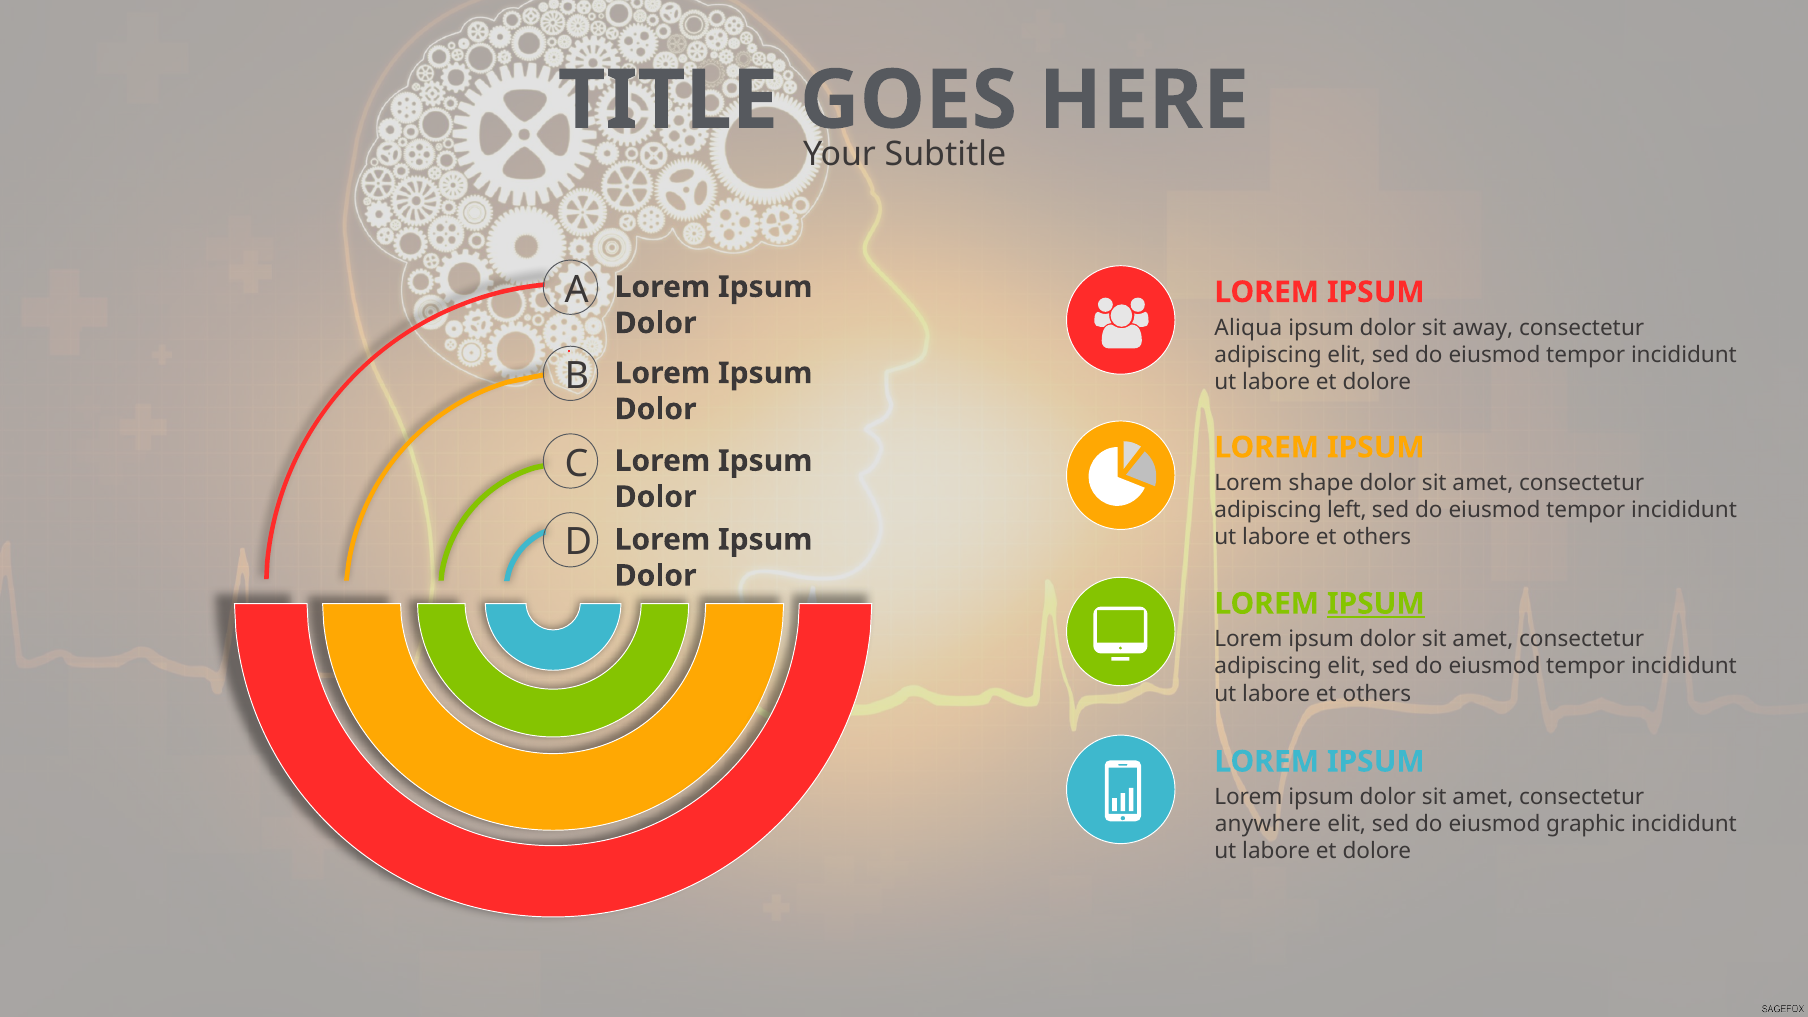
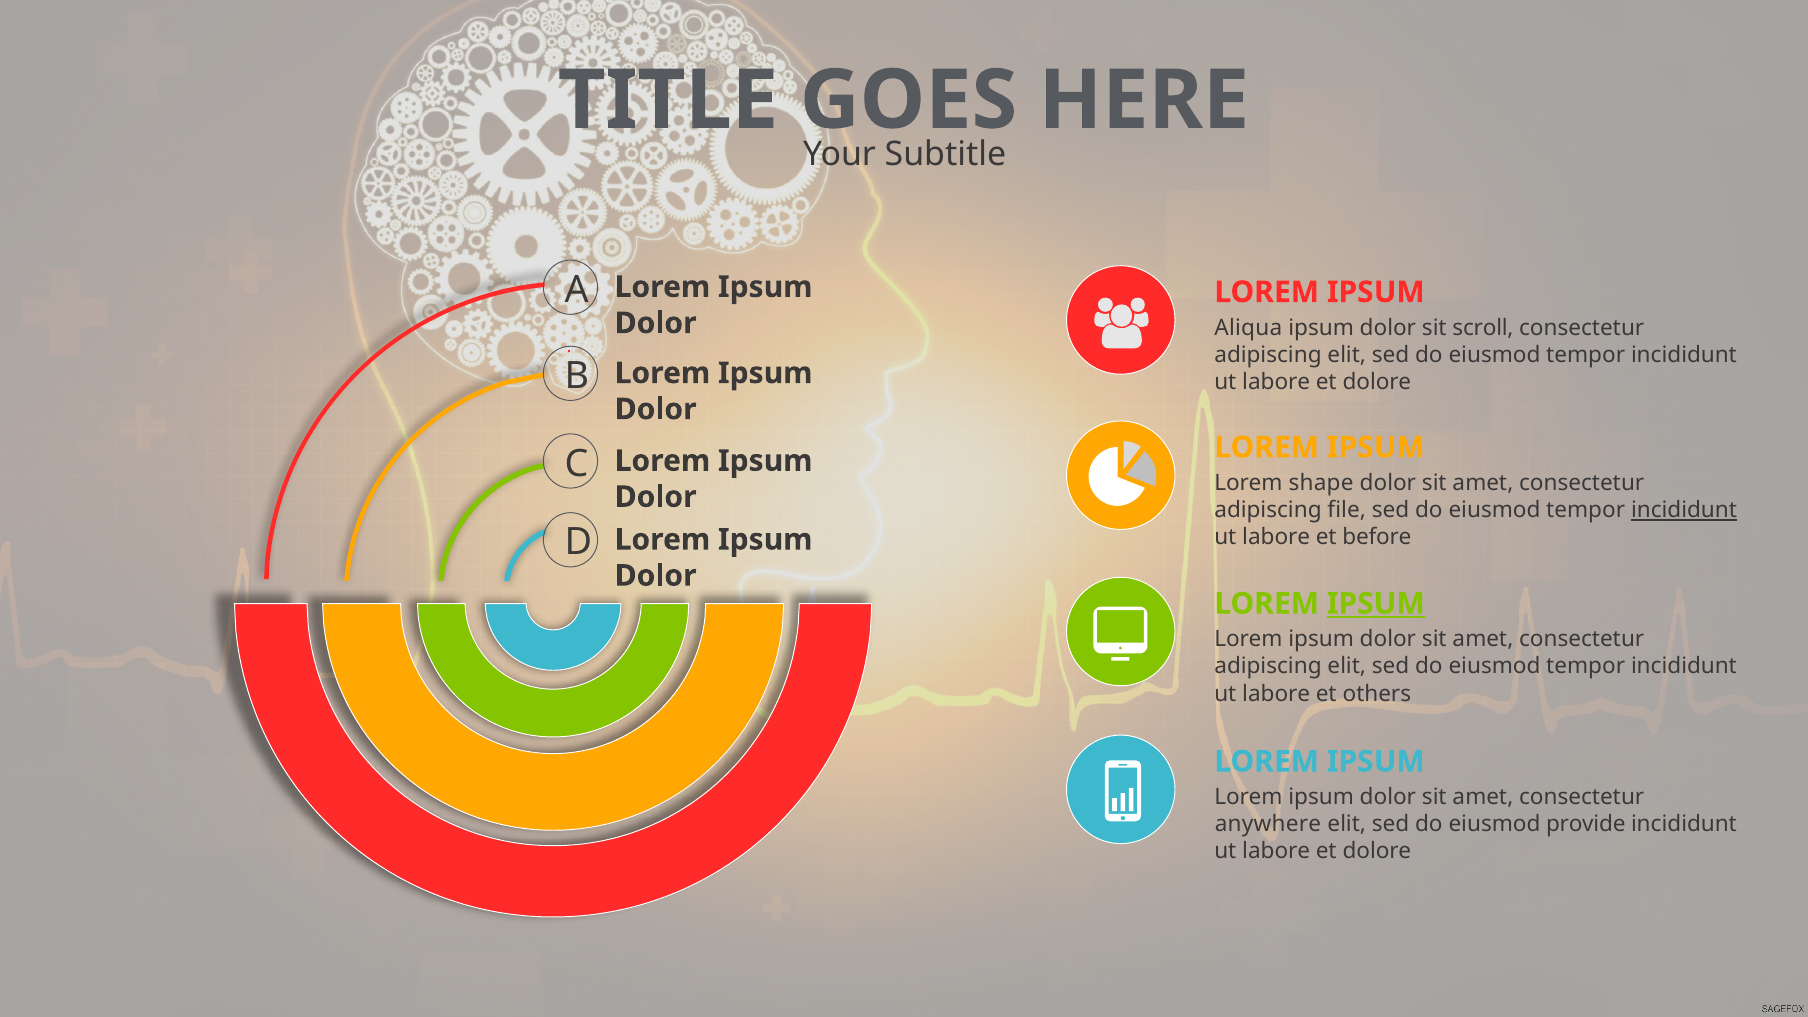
away: away -> scroll (1483, 328)
left: left -> file (1347, 510)
incididunt underline: none -> present (1684, 510)
others: others -> before (1377, 537)
graphic: graphic -> provide (1586, 824)
